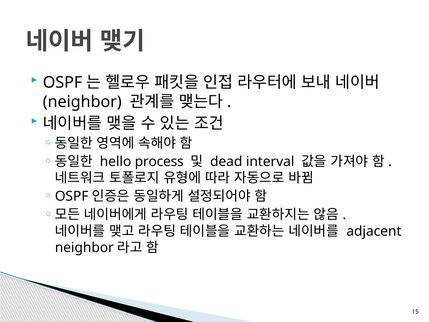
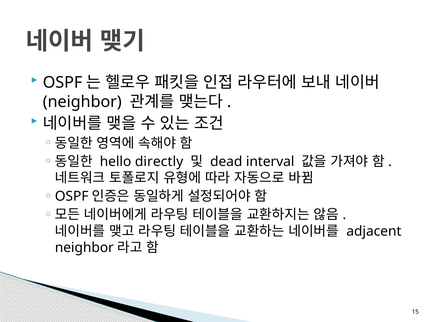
process: process -> directly (159, 161)
